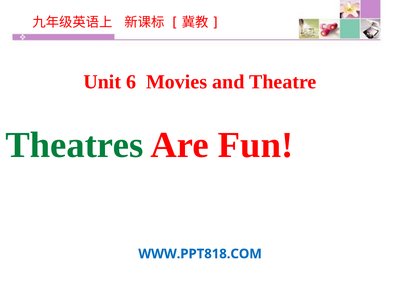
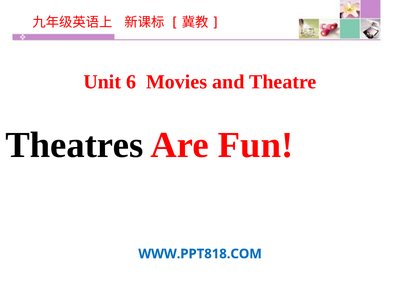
Theatres colour: green -> black (75, 145)
